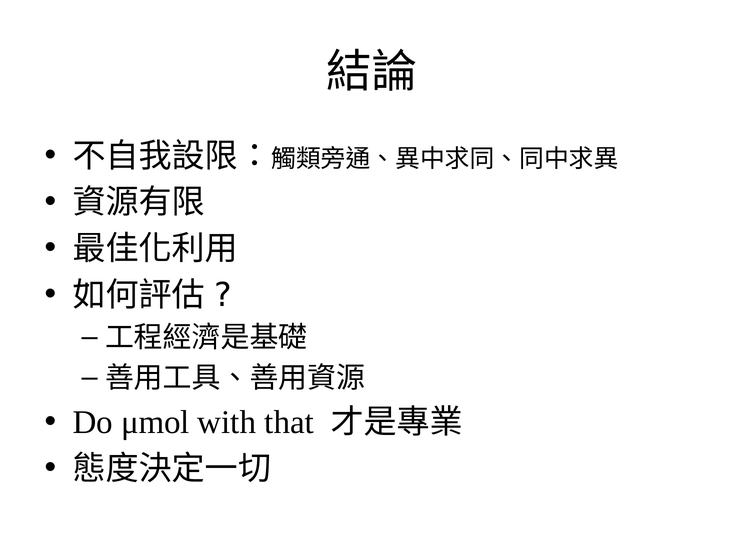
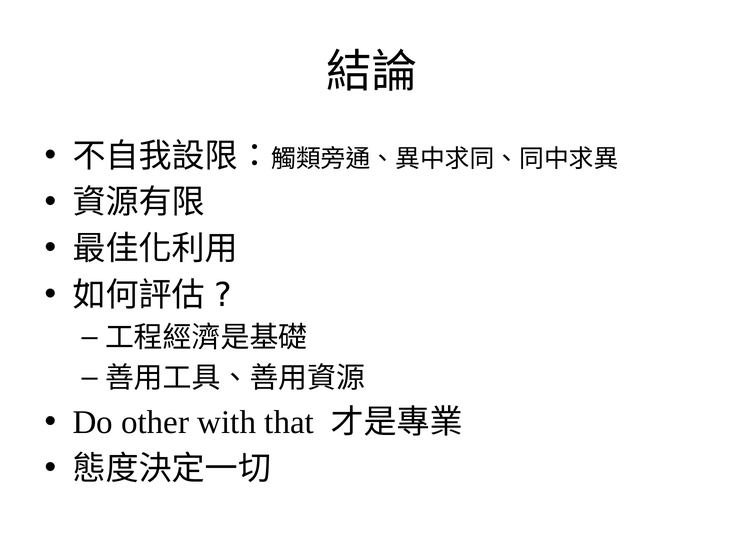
μmol: μmol -> other (155, 422)
